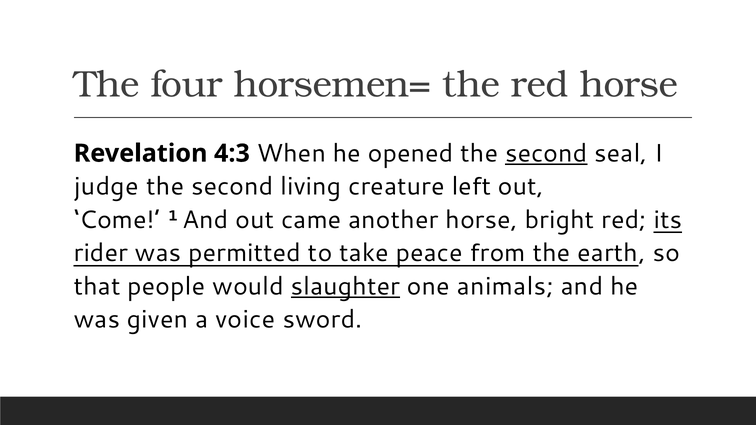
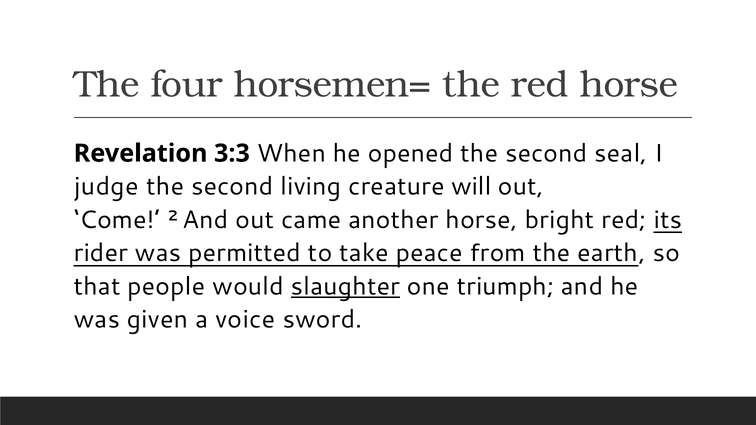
4:3: 4:3 -> 3:3 (232, 153)
second underline: present -> none (546, 153)
left: left -> will (471, 187)
1: 1 -> 2 (173, 216)
animals: animals -> triumph (505, 286)
